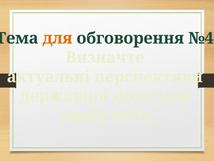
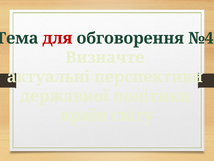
для colour: orange -> red (58, 38)
